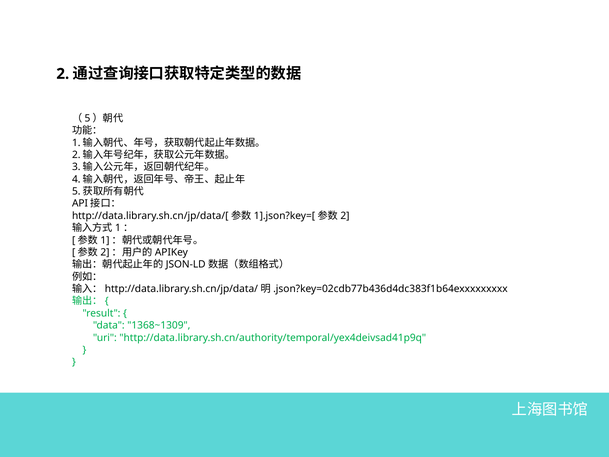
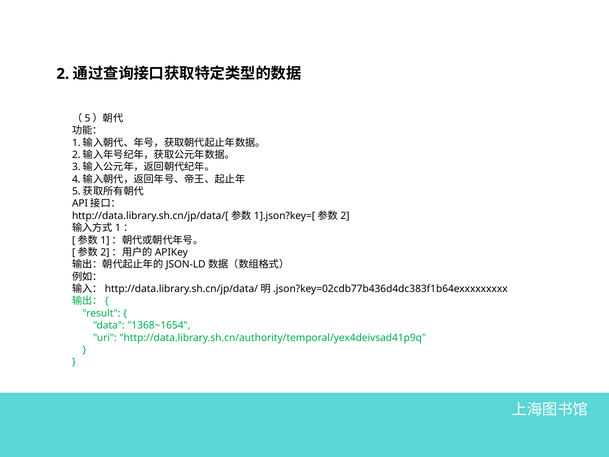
1368~1309: 1368~1309 -> 1368~1654 (159, 325)
